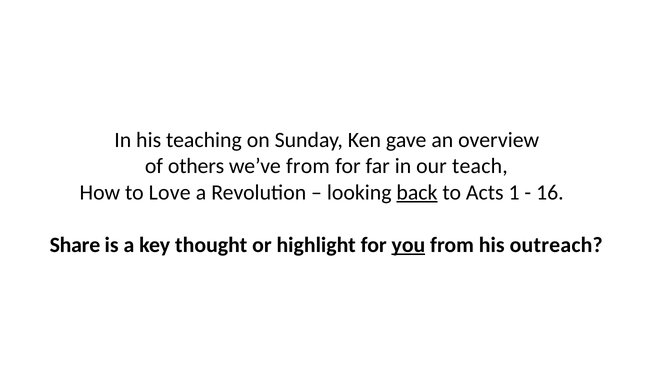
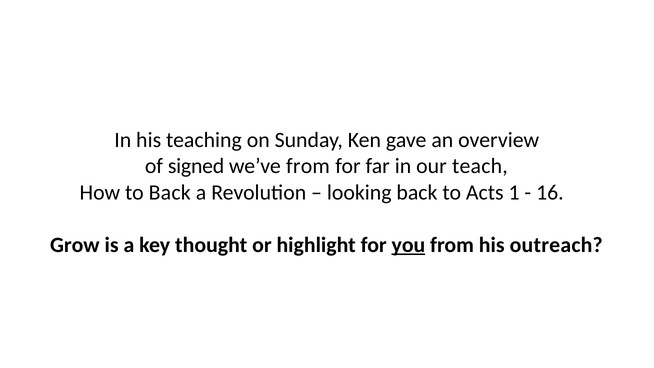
others: others -> signed (196, 166)
to Love: Love -> Back (170, 192)
back underline: present -> none (417, 192)
Share: Share -> Grow (75, 245)
